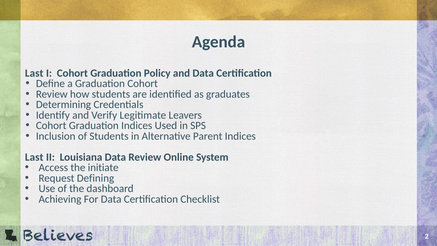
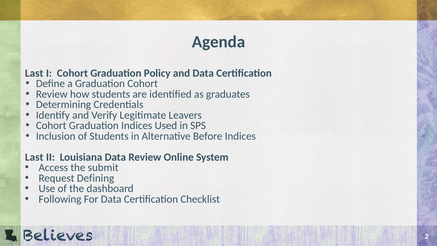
Parent: Parent -> Before (208, 136)
initiate: initiate -> submit (103, 167)
Achieving: Achieving -> Following (60, 199)
